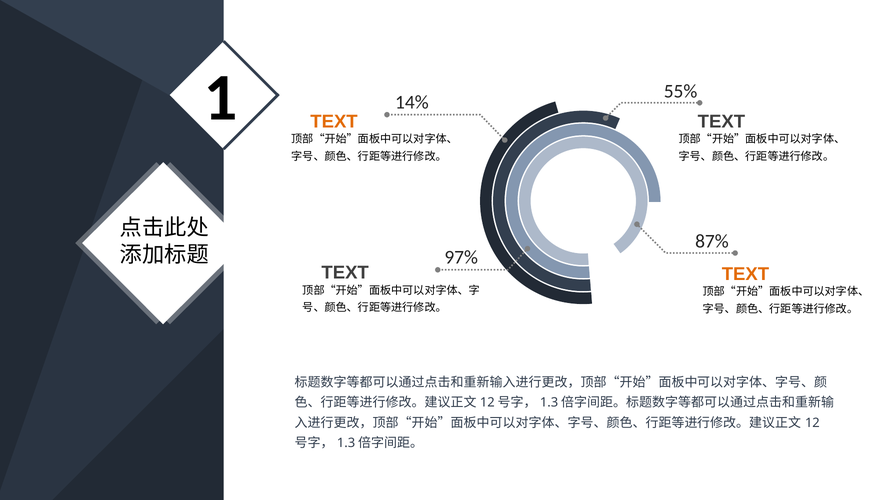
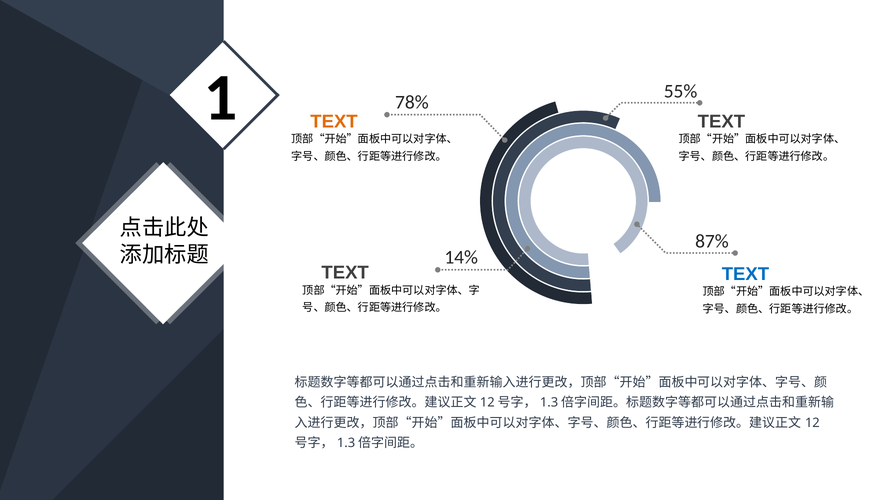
14%: 14% -> 78% (412, 102)
97%: 97% -> 14% (461, 257)
TEXT colour: orange -> blue (745, 274)
